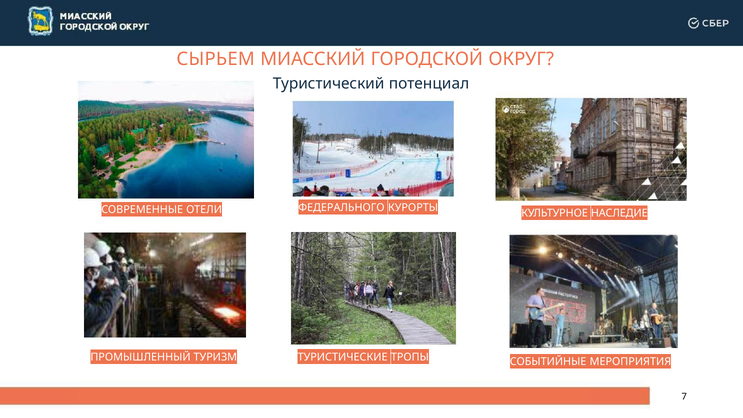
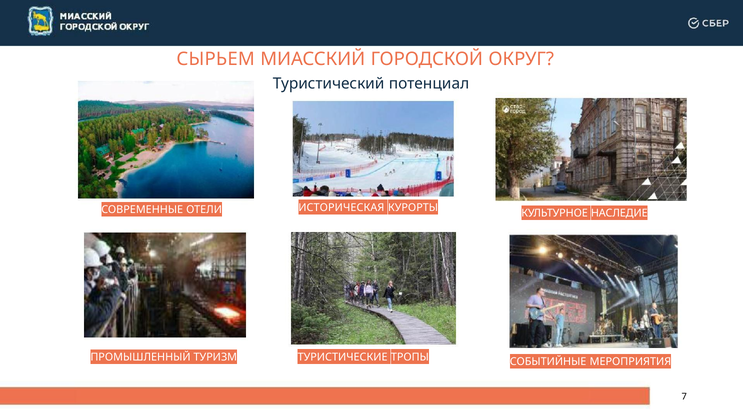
ФЕДЕРАЛЬНОГО: ФЕДЕРАЛЬНОГО -> ИСТОРИЧЕСКАЯ (341, 208)
